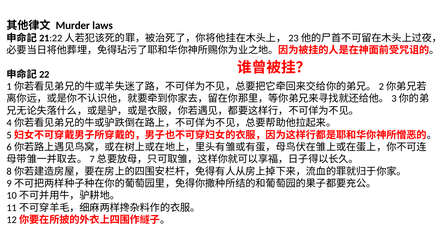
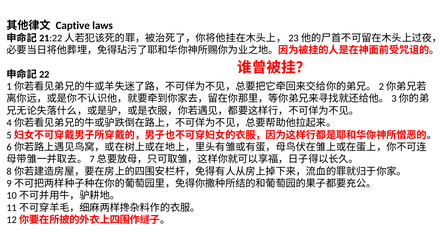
Murder: Murder -> Captive (73, 25)
